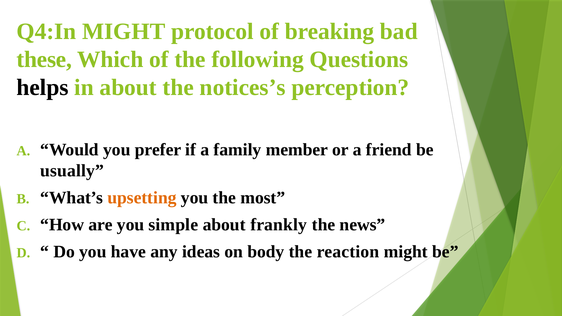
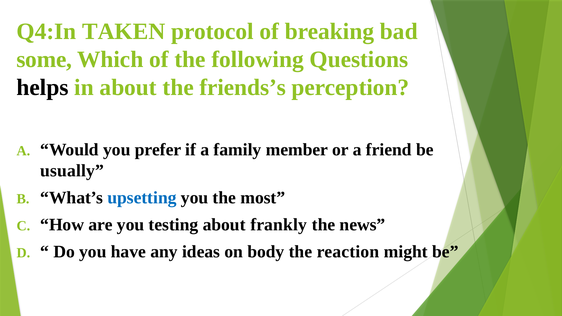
Q4:In MIGHT: MIGHT -> TAKEN (124, 31)
these: these -> some (44, 59)
notices’s: notices’s -> friends’s (243, 88)
upsetting colour: orange -> blue (142, 198)
simple: simple -> testing (173, 225)
